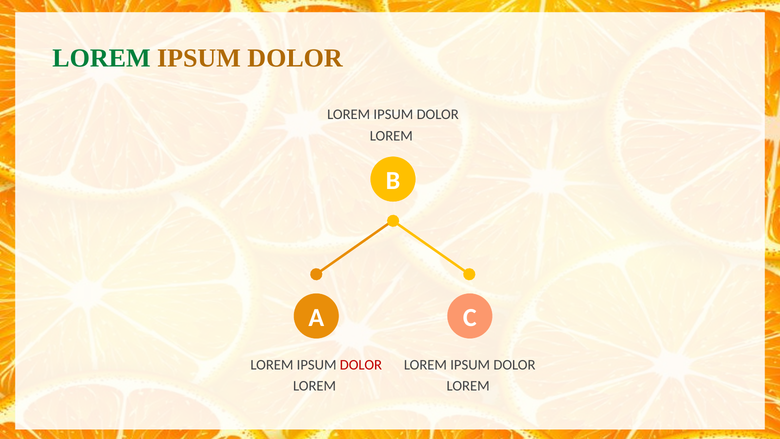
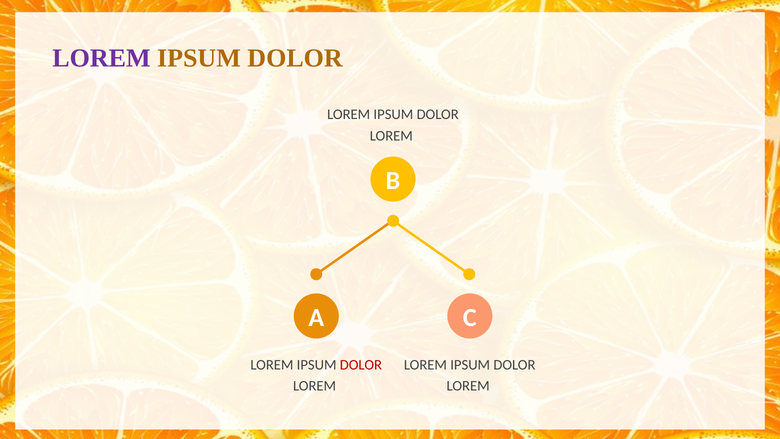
LOREM colour: green -> purple (101, 58)
